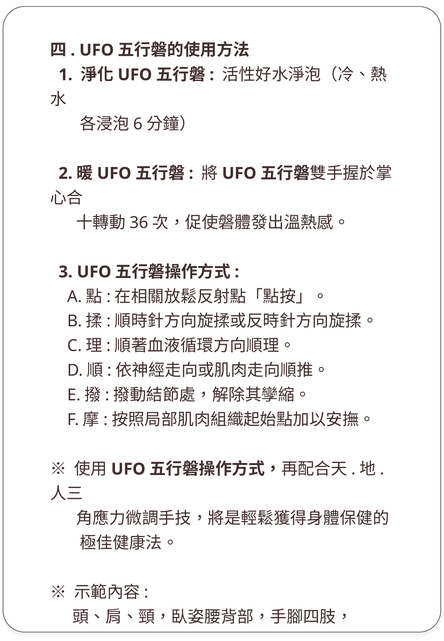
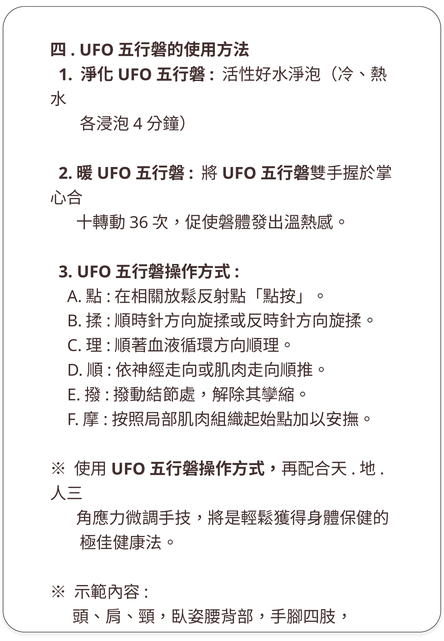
6: 6 -> 4 (138, 124)
